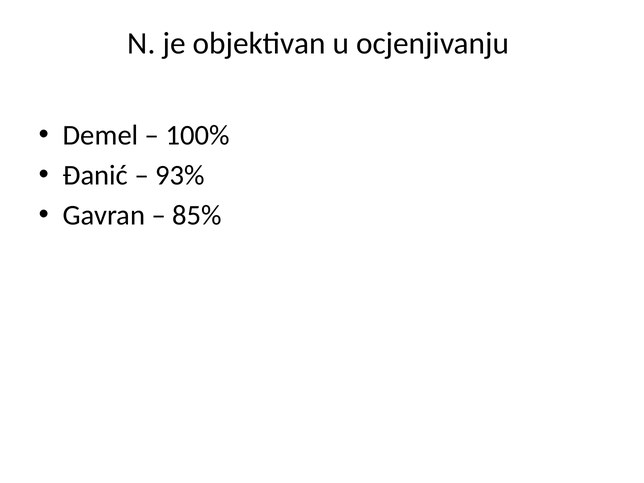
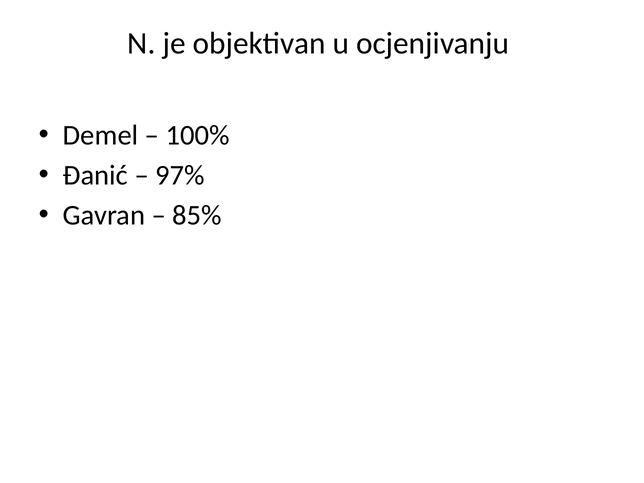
93%: 93% -> 97% (180, 175)
